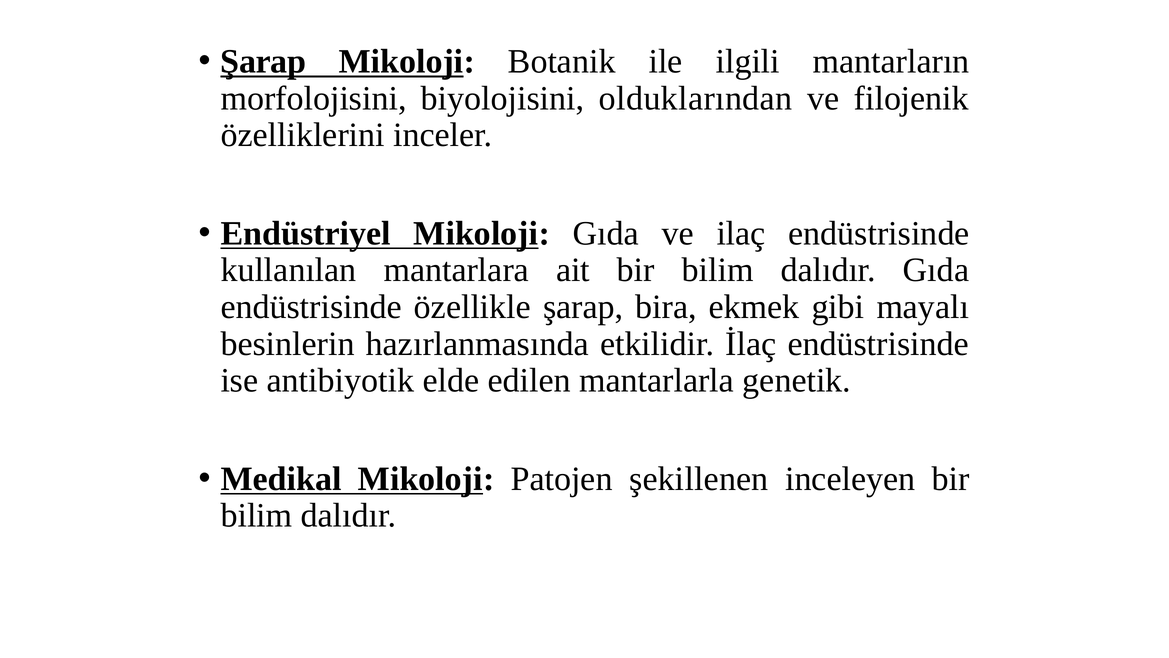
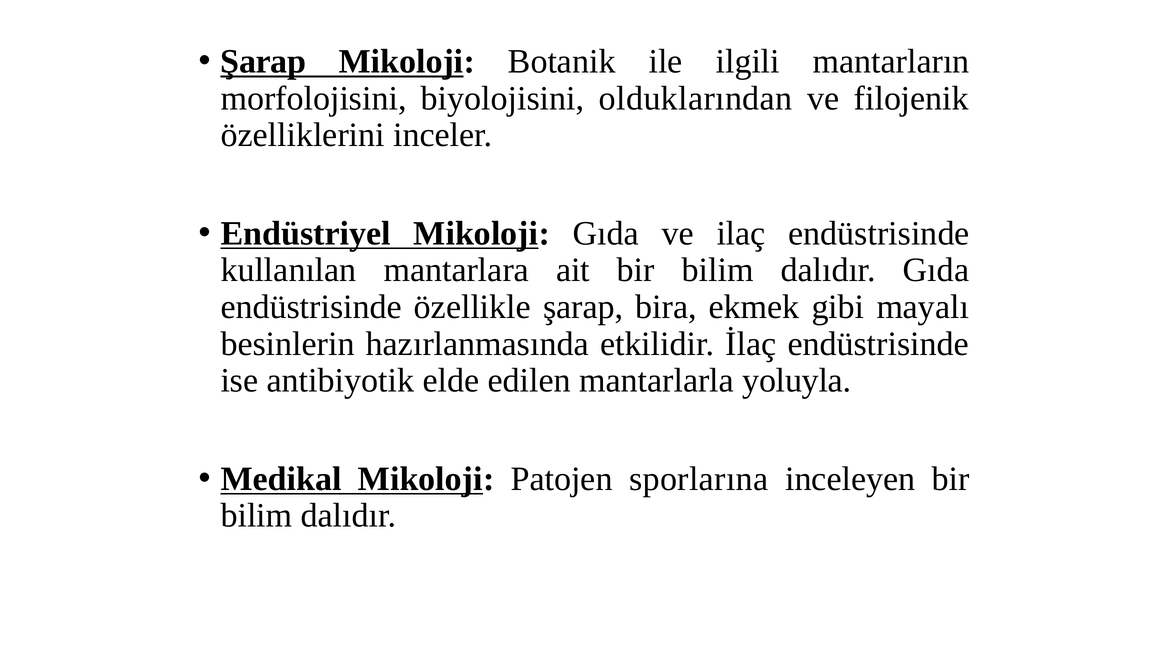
genetik: genetik -> yoluyla (797, 380)
şekillenen: şekillenen -> sporlarına (699, 478)
